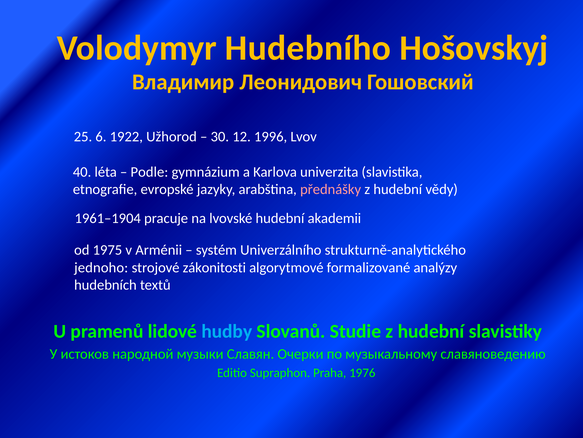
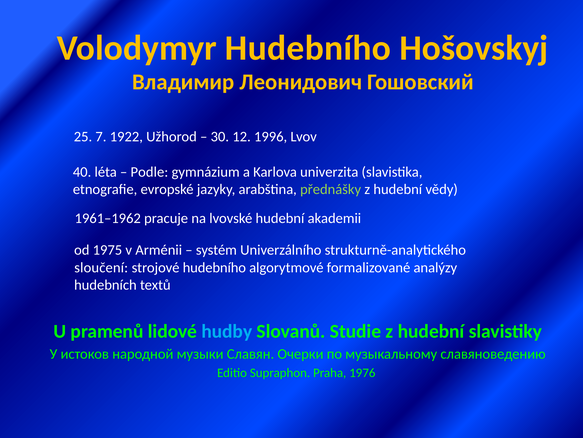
6: 6 -> 7 (101, 137)
přednášky colour: pink -> light green (331, 189)
1961–1904: 1961–1904 -> 1961–1962 (108, 218)
jednoho: jednoho -> sloučení (101, 267)
strojové zákonitosti: zákonitosti -> hudebního (214, 267)
